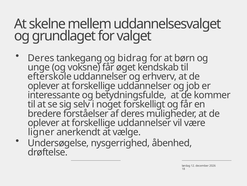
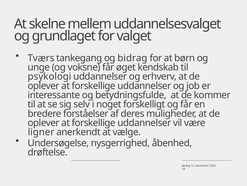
Deres: Deres -> Tværs (41, 58)
efterskole: efterskole -> psykologi (50, 76)
